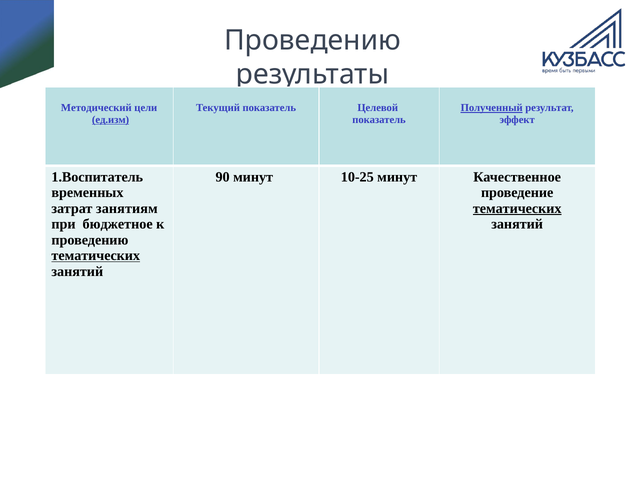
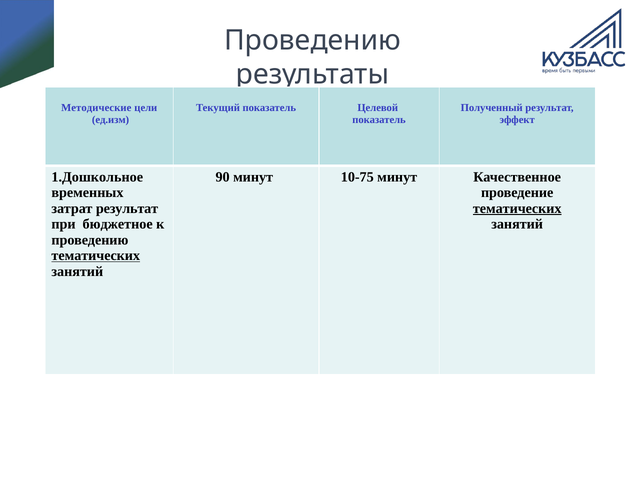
Методический: Методический -> Методические (96, 108)
Полученный underline: present -> none (492, 108)
ед.изм underline: present -> none (111, 120)
1.Воспитатель: 1.Воспитатель -> 1.Дошкольное (97, 177)
10-25: 10-25 -> 10-75 (357, 177)
затрат занятиям: занятиям -> результат (127, 209)
